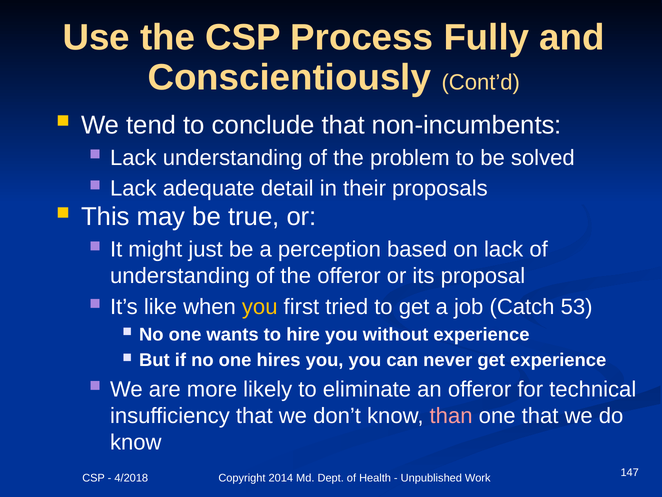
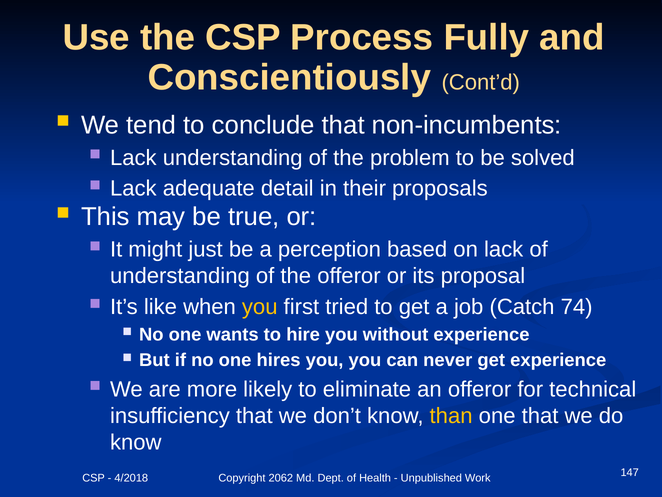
53: 53 -> 74 (577, 307)
than colour: pink -> yellow (451, 415)
2014: 2014 -> 2062 (281, 478)
